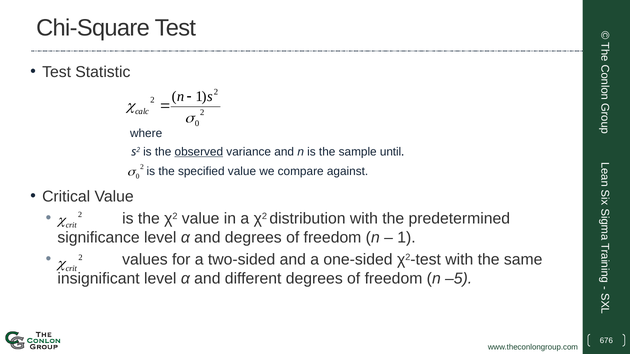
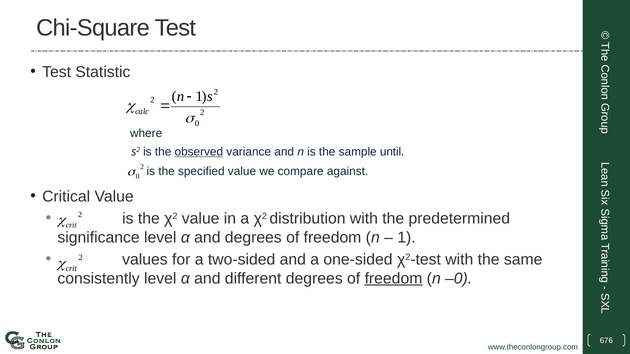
insignificant: insignificant -> consistently (99, 279)
freedom underline: none -> present (394, 279)
–5: –5 -> –0 (459, 279)
